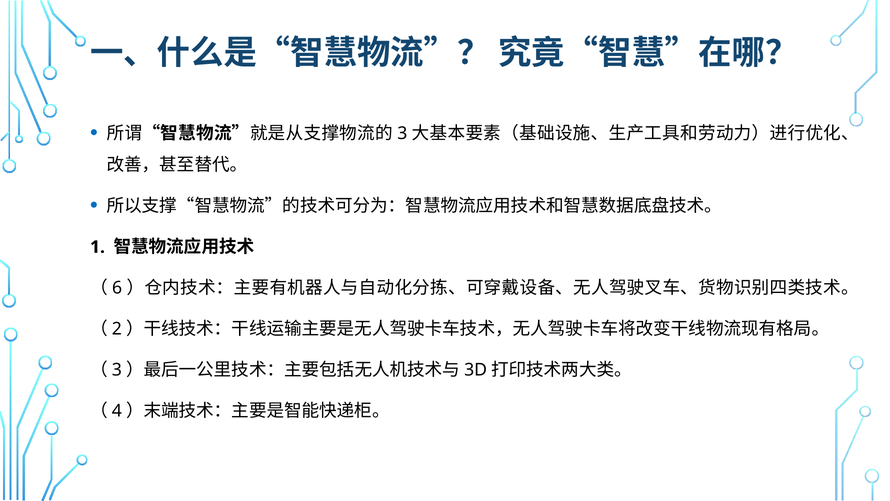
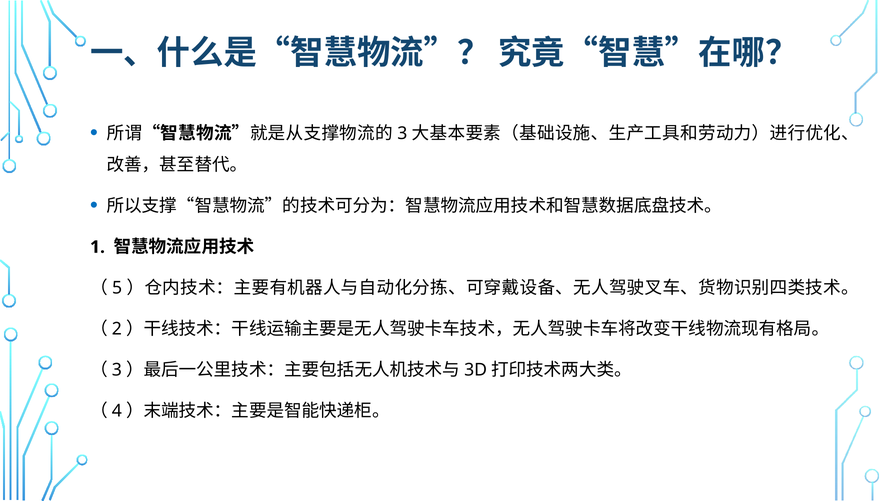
6: 6 -> 5 (117, 288)
